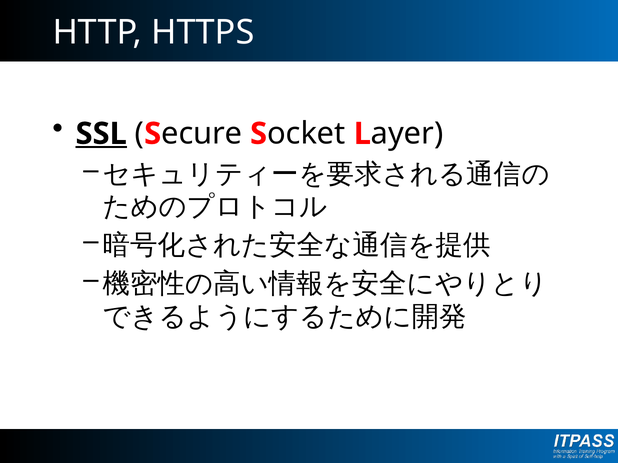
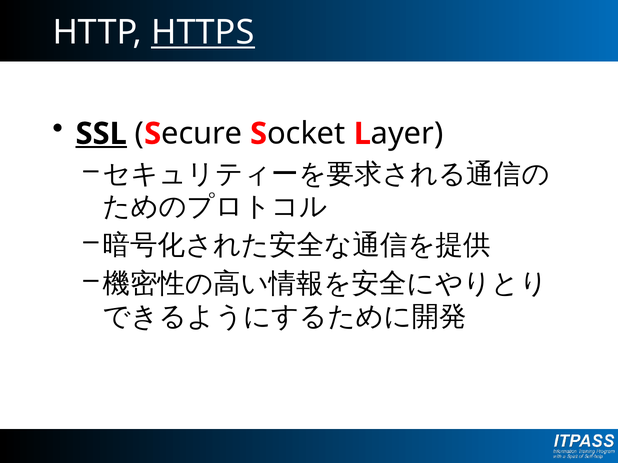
HTTPS underline: none -> present (203, 33)
